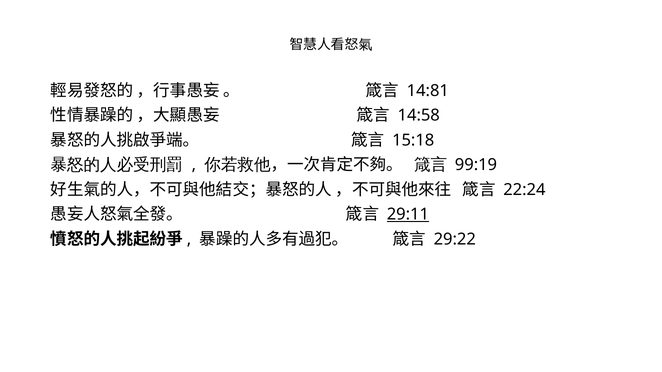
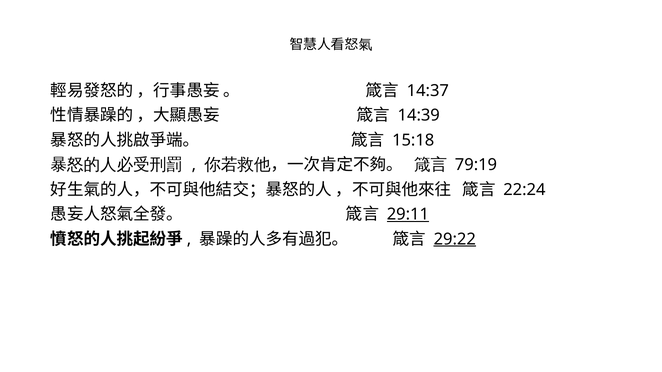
14:81: 14:81 -> 14:37 (428, 91)
14:58: 14:58 -> 14:39 (419, 115)
99:19: 99:19 -> 79:19 (476, 165)
29:22 underline: none -> present (455, 239)
